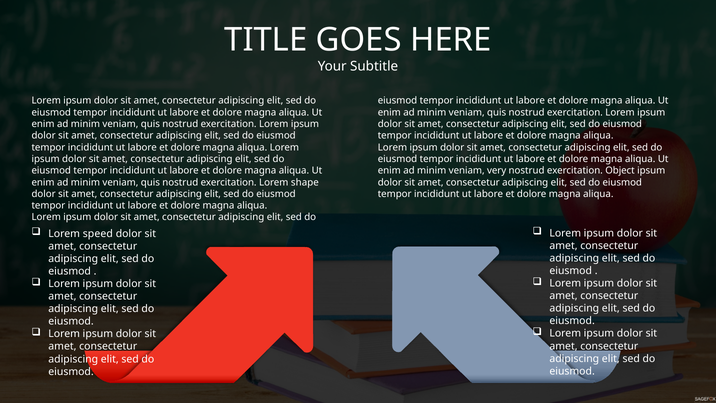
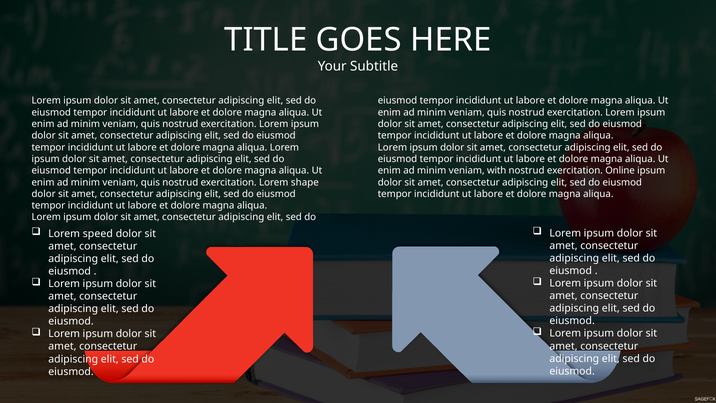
very: very -> with (497, 171)
Object: Object -> Online (620, 171)
